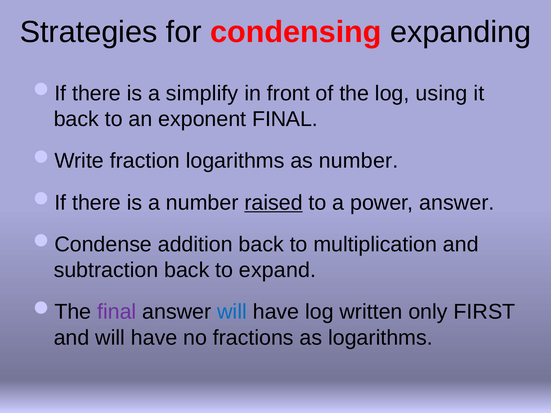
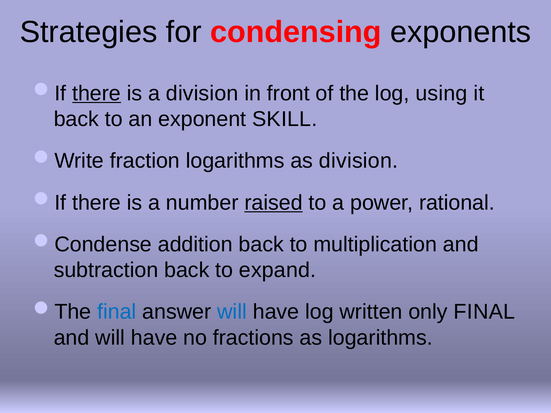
expanding: expanding -> exponents (461, 32)
there underline: none -> present (97, 93)
a simplify: simplify -> division (202, 93)
exponent FINAL: FINAL -> SKILL (285, 119)
as number: number -> division (359, 161)
power answer: answer -> rational (457, 203)
final colour: purple -> blue (117, 312)
only FIRST: FIRST -> FINAL (484, 312)
